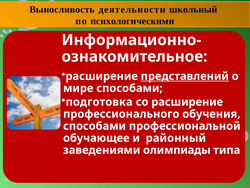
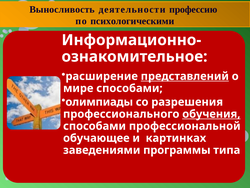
школьный: школьный -> профессию (193, 9)
подготовка: подготовка -> олимпиады (99, 102)
со расширение: расширение -> разрешения (187, 102)
обучения underline: none -> present (211, 114)
районный: районный -> картинках (176, 138)
олимпиады: олимпиады -> программы (177, 150)
